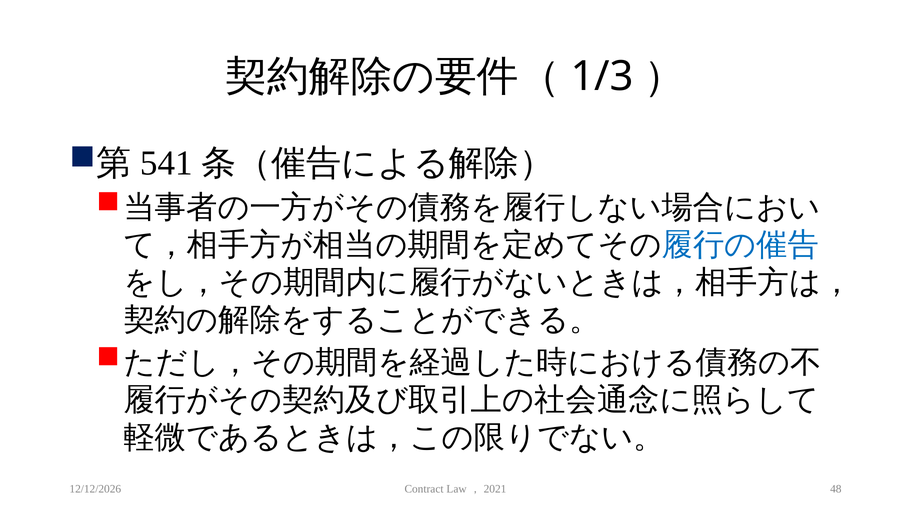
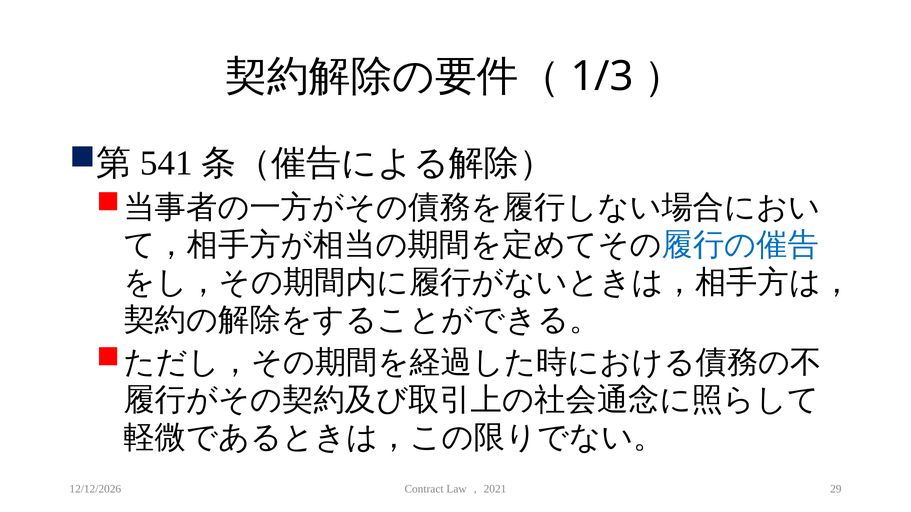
48: 48 -> 29 (836, 489)
